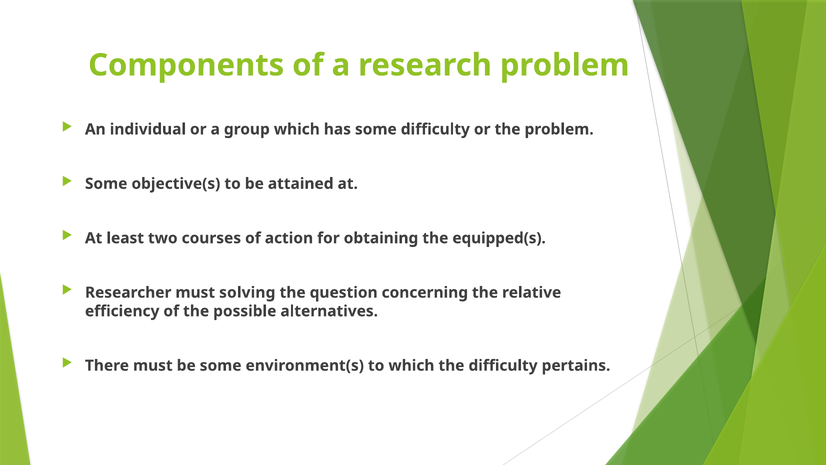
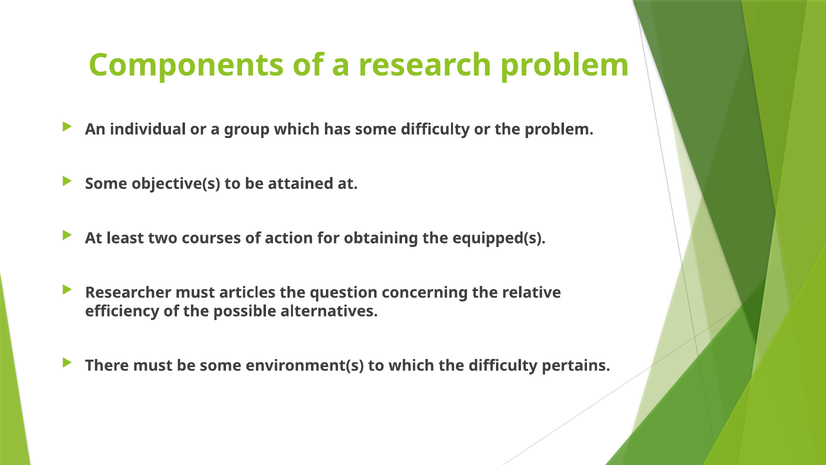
solving: solving -> articles (247, 292)
